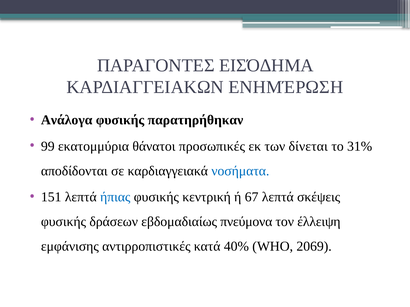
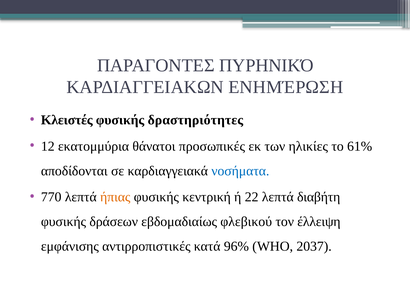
ΕΙΣΌΔΗΜΑ: ΕΙΣΌΔΗΜΑ -> ΠΥΡΗΝΙΚΌ (266, 65)
Ανάλογα: Ανάλογα -> Κλειστές (67, 120)
παρατηρήθηκαν: παρατηρήθηκαν -> δραστηριότητες (195, 120)
99: 99 -> 12 (48, 147)
δίνεται: δίνεται -> ηλικίες (308, 147)
31%: 31% -> 61% (360, 147)
151: 151 -> 770 (51, 197)
ήπιας colour: blue -> orange (115, 197)
67: 67 -> 22 (252, 197)
σκέψεις: σκέψεις -> διαβήτη (319, 197)
πνεύμονα: πνεύμονα -> φλεβικού (246, 222)
40%: 40% -> 96% (236, 247)
2069: 2069 -> 2037 (314, 247)
